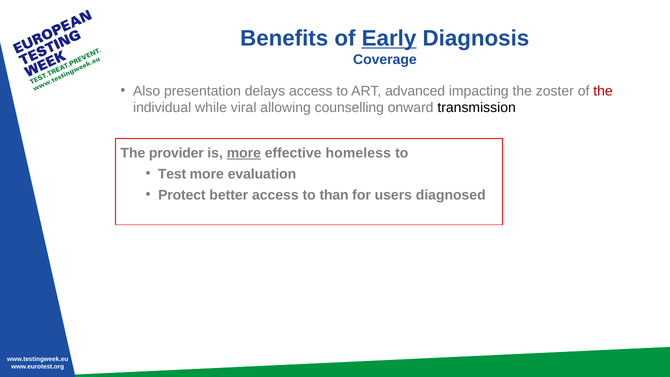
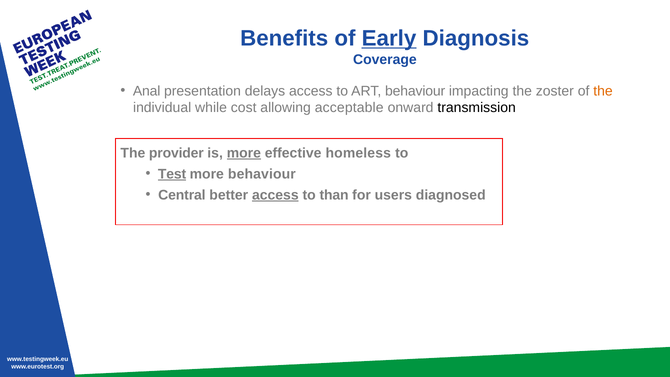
Also: Also -> Anal (147, 91)
ART advanced: advanced -> behaviour (415, 91)
the colour: red -> orange (603, 91)
viral: viral -> cost (244, 108)
counselling: counselling -> acceptable (349, 108)
Test underline: none -> present (172, 174)
more evaluation: evaluation -> behaviour (262, 174)
Protect: Protect -> Central (182, 195)
access underline: none -> present (275, 195)
